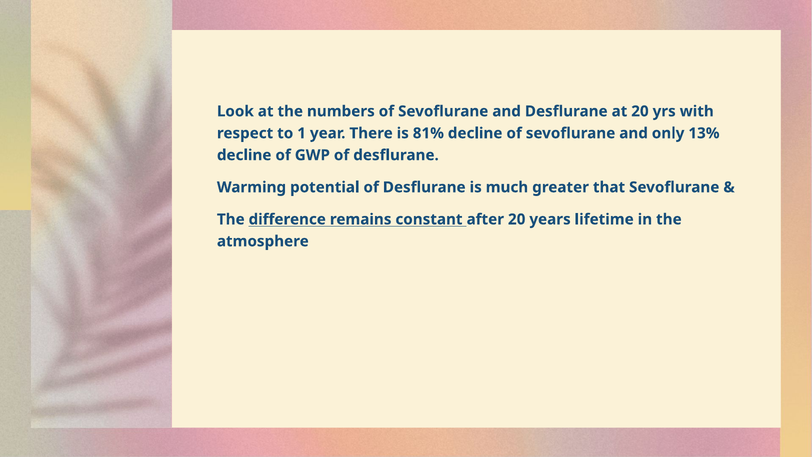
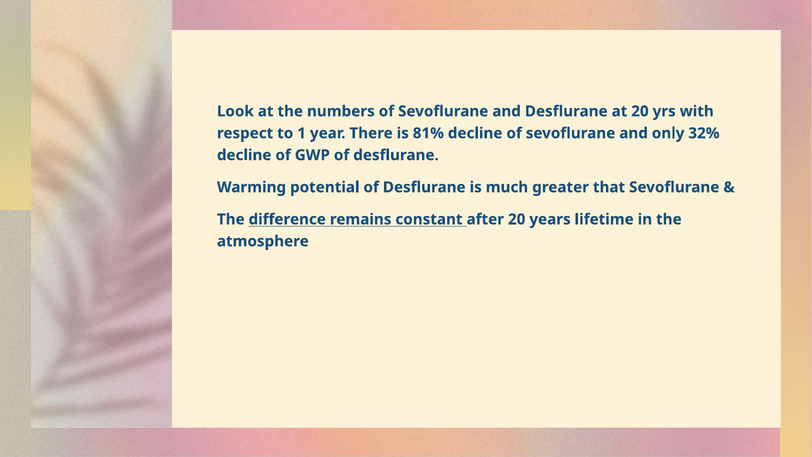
13%: 13% -> 32% (704, 133)
